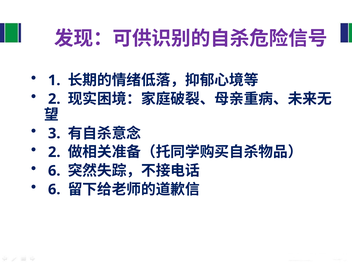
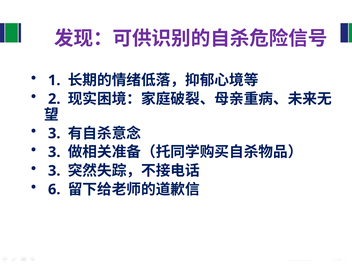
2: 2 -> 3 (54, 152)
6: 6 -> 3 (54, 171)
